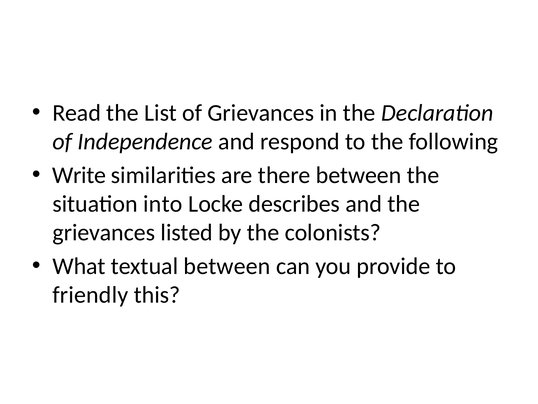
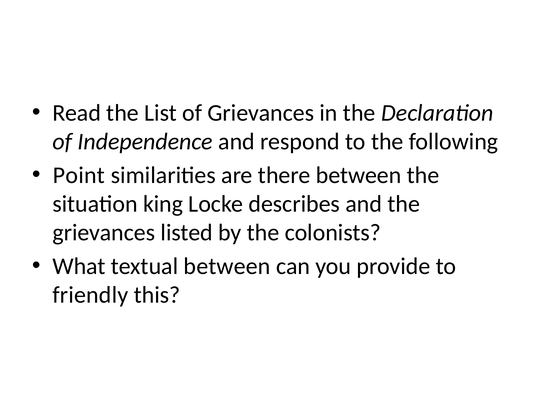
Write: Write -> Point (79, 175)
into: into -> king (163, 204)
